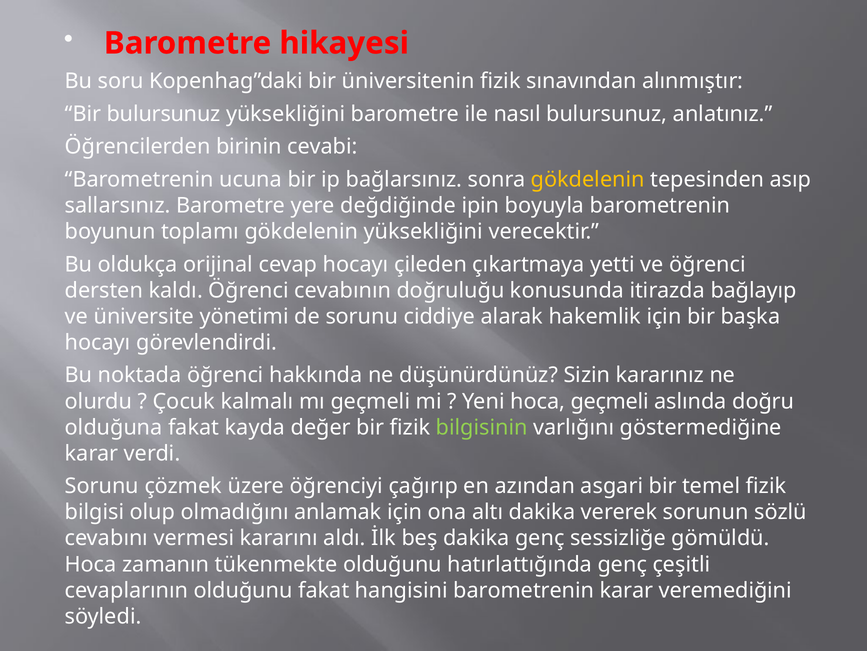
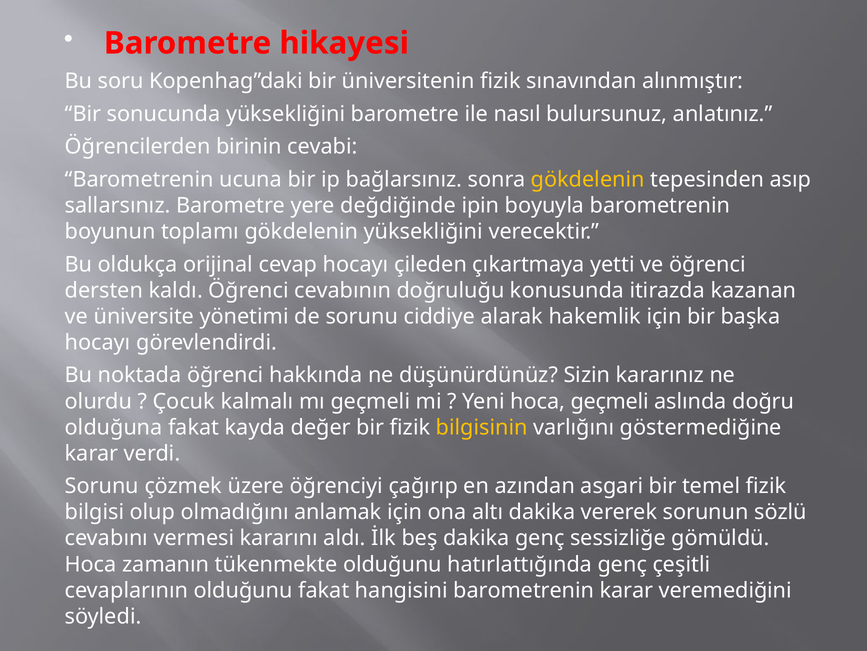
Bir bulursunuz: bulursunuz -> sonucunda (164, 114)
bağlayıp: bağlayıp -> kazanan (753, 290)
bilgisinin colour: light green -> yellow (482, 427)
